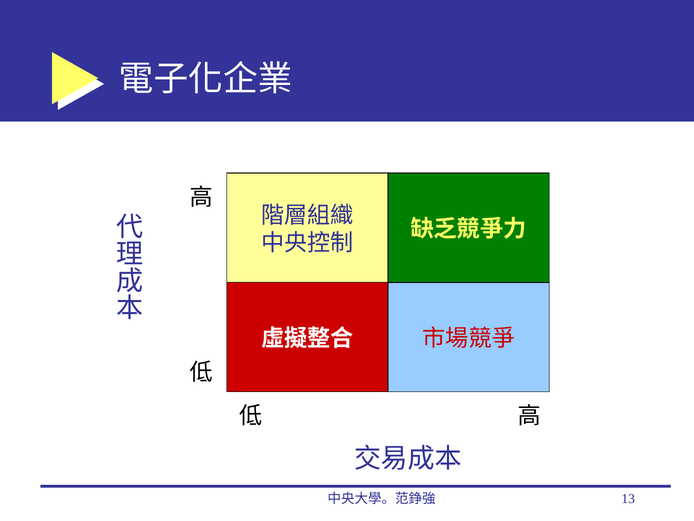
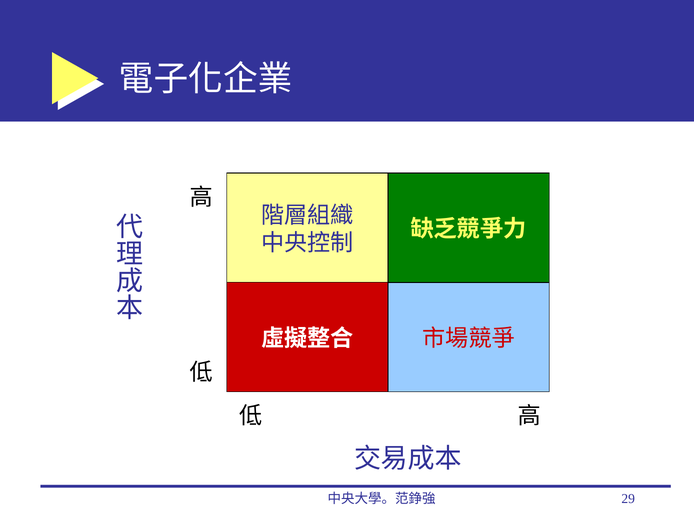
13: 13 -> 29 (628, 498)
